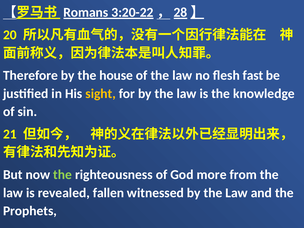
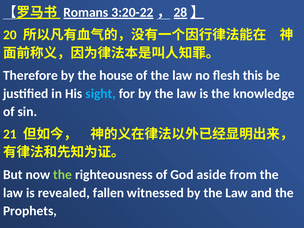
fast: fast -> this (253, 75)
sight colour: yellow -> light blue (101, 94)
more: more -> aside (212, 175)
